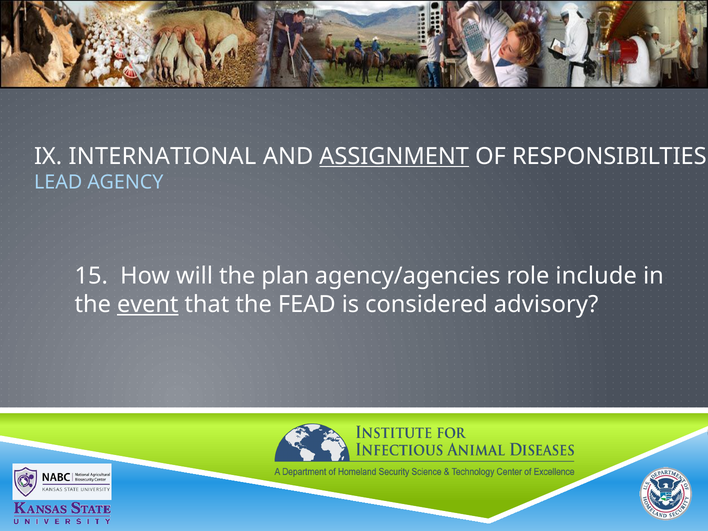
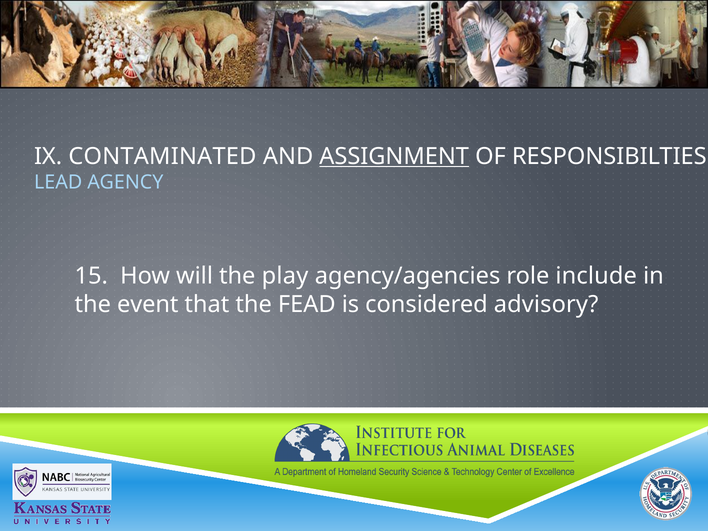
INTERNATIONAL: INTERNATIONAL -> CONTAMINATED (162, 156)
plan: plan -> play (285, 276)
event underline: present -> none (148, 304)
